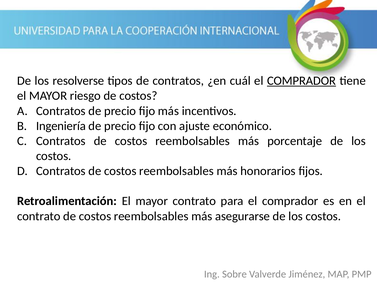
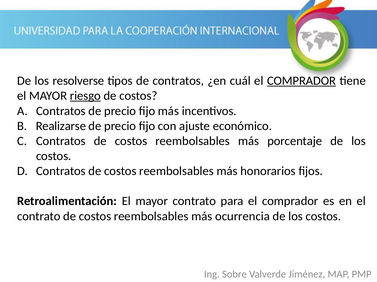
riesgo underline: none -> present (85, 96)
Ingeniería: Ingeniería -> Realizarse (61, 126)
asegurarse: asegurarse -> ocurrencia (242, 217)
